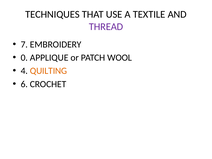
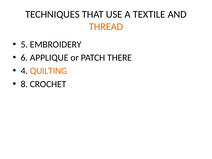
THREAD colour: purple -> orange (106, 27)
7: 7 -> 5 (24, 44)
0: 0 -> 6 (24, 58)
WOOL: WOOL -> THERE (120, 58)
6: 6 -> 8 (24, 84)
